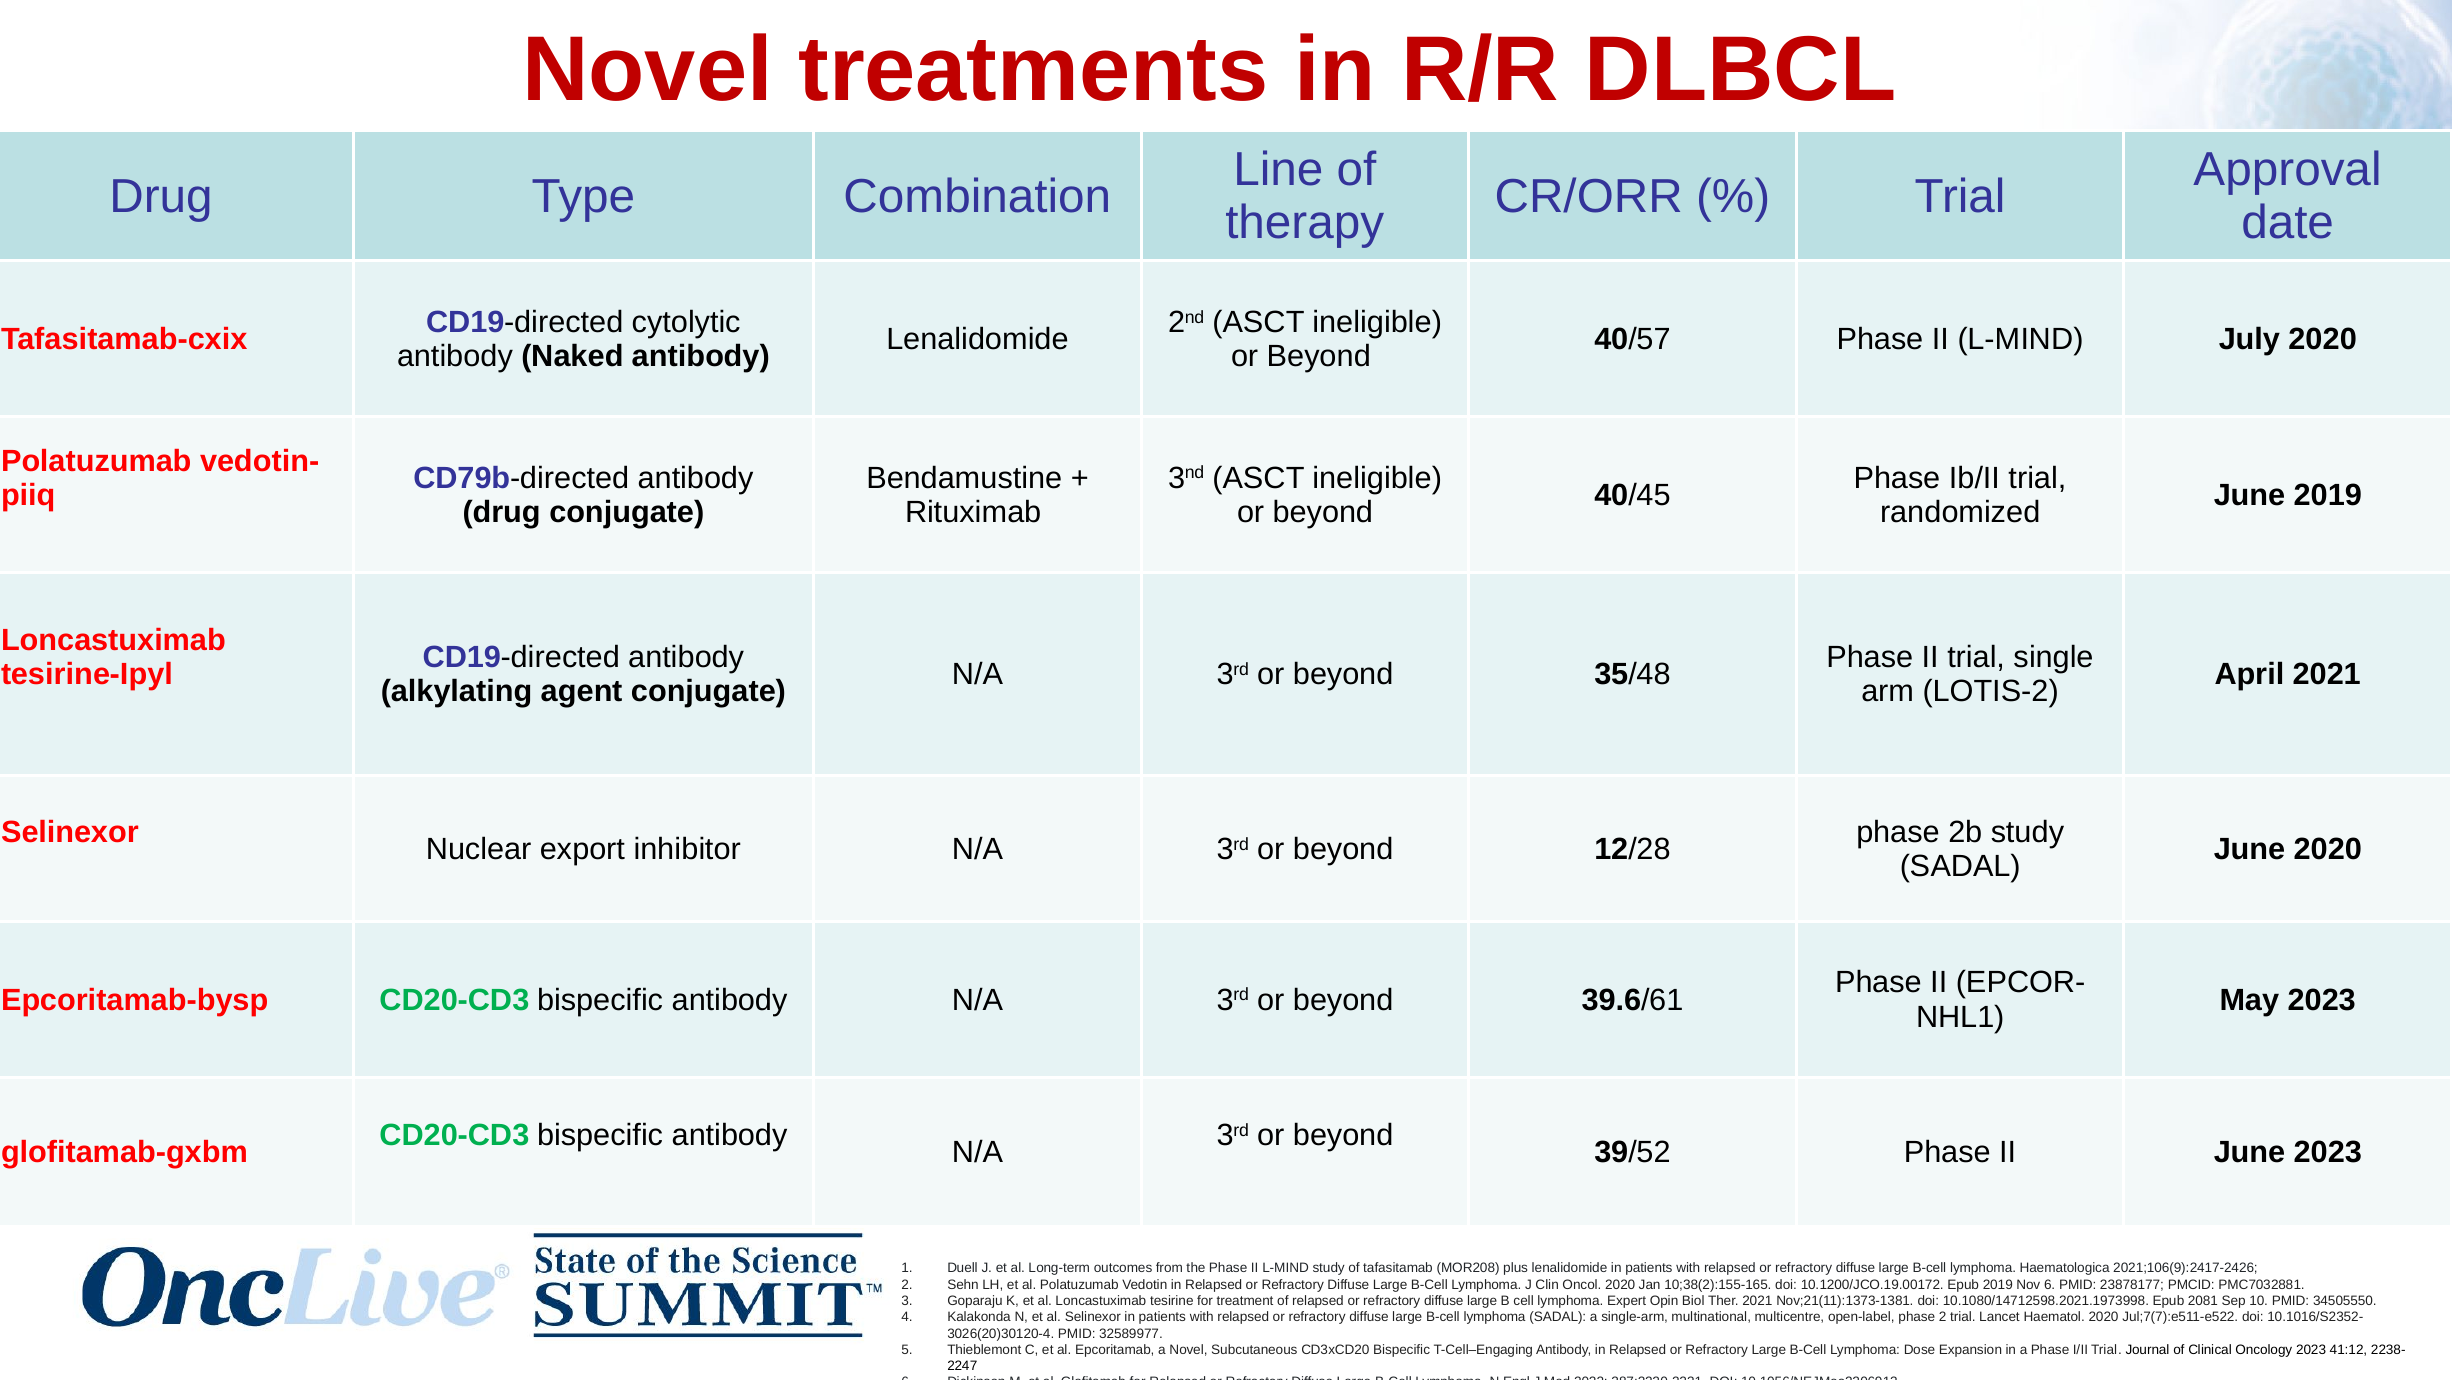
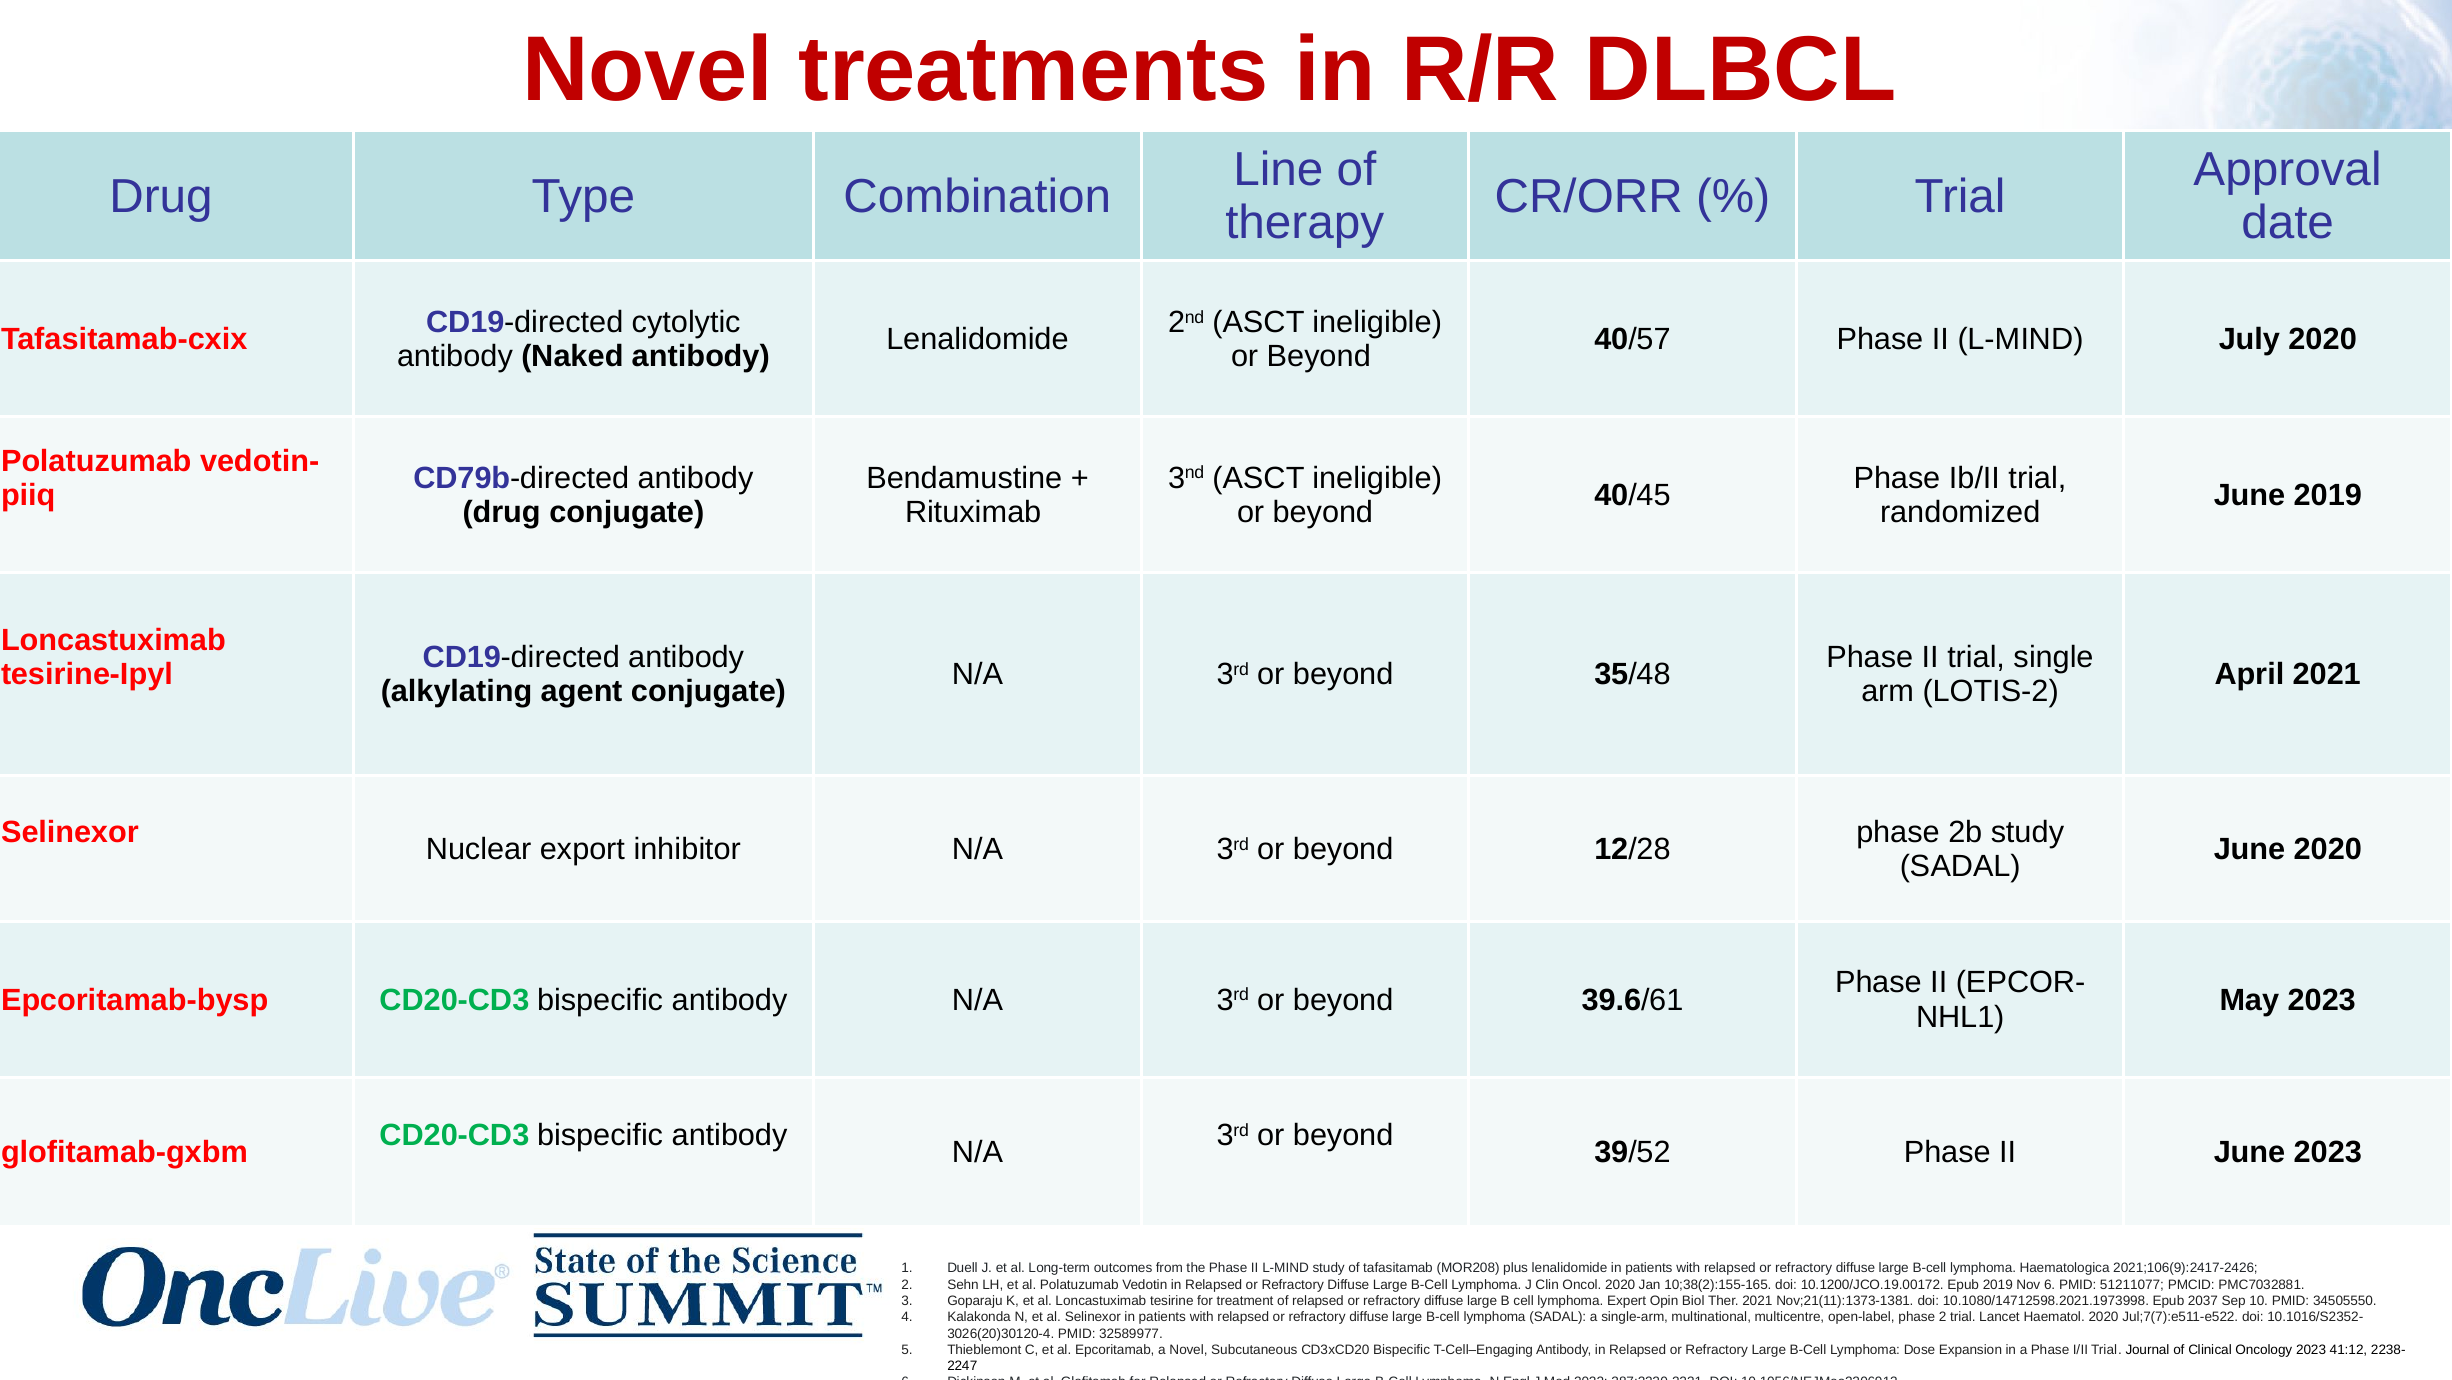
23878177: 23878177 -> 51211077 (2132, 1285)
2081: 2081 -> 2037 (2203, 1301)
